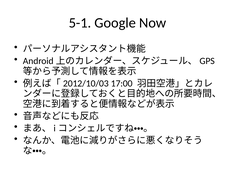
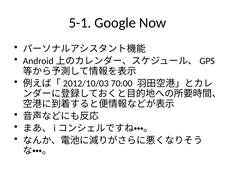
17:00: 17:00 -> 70:00 (122, 83)
